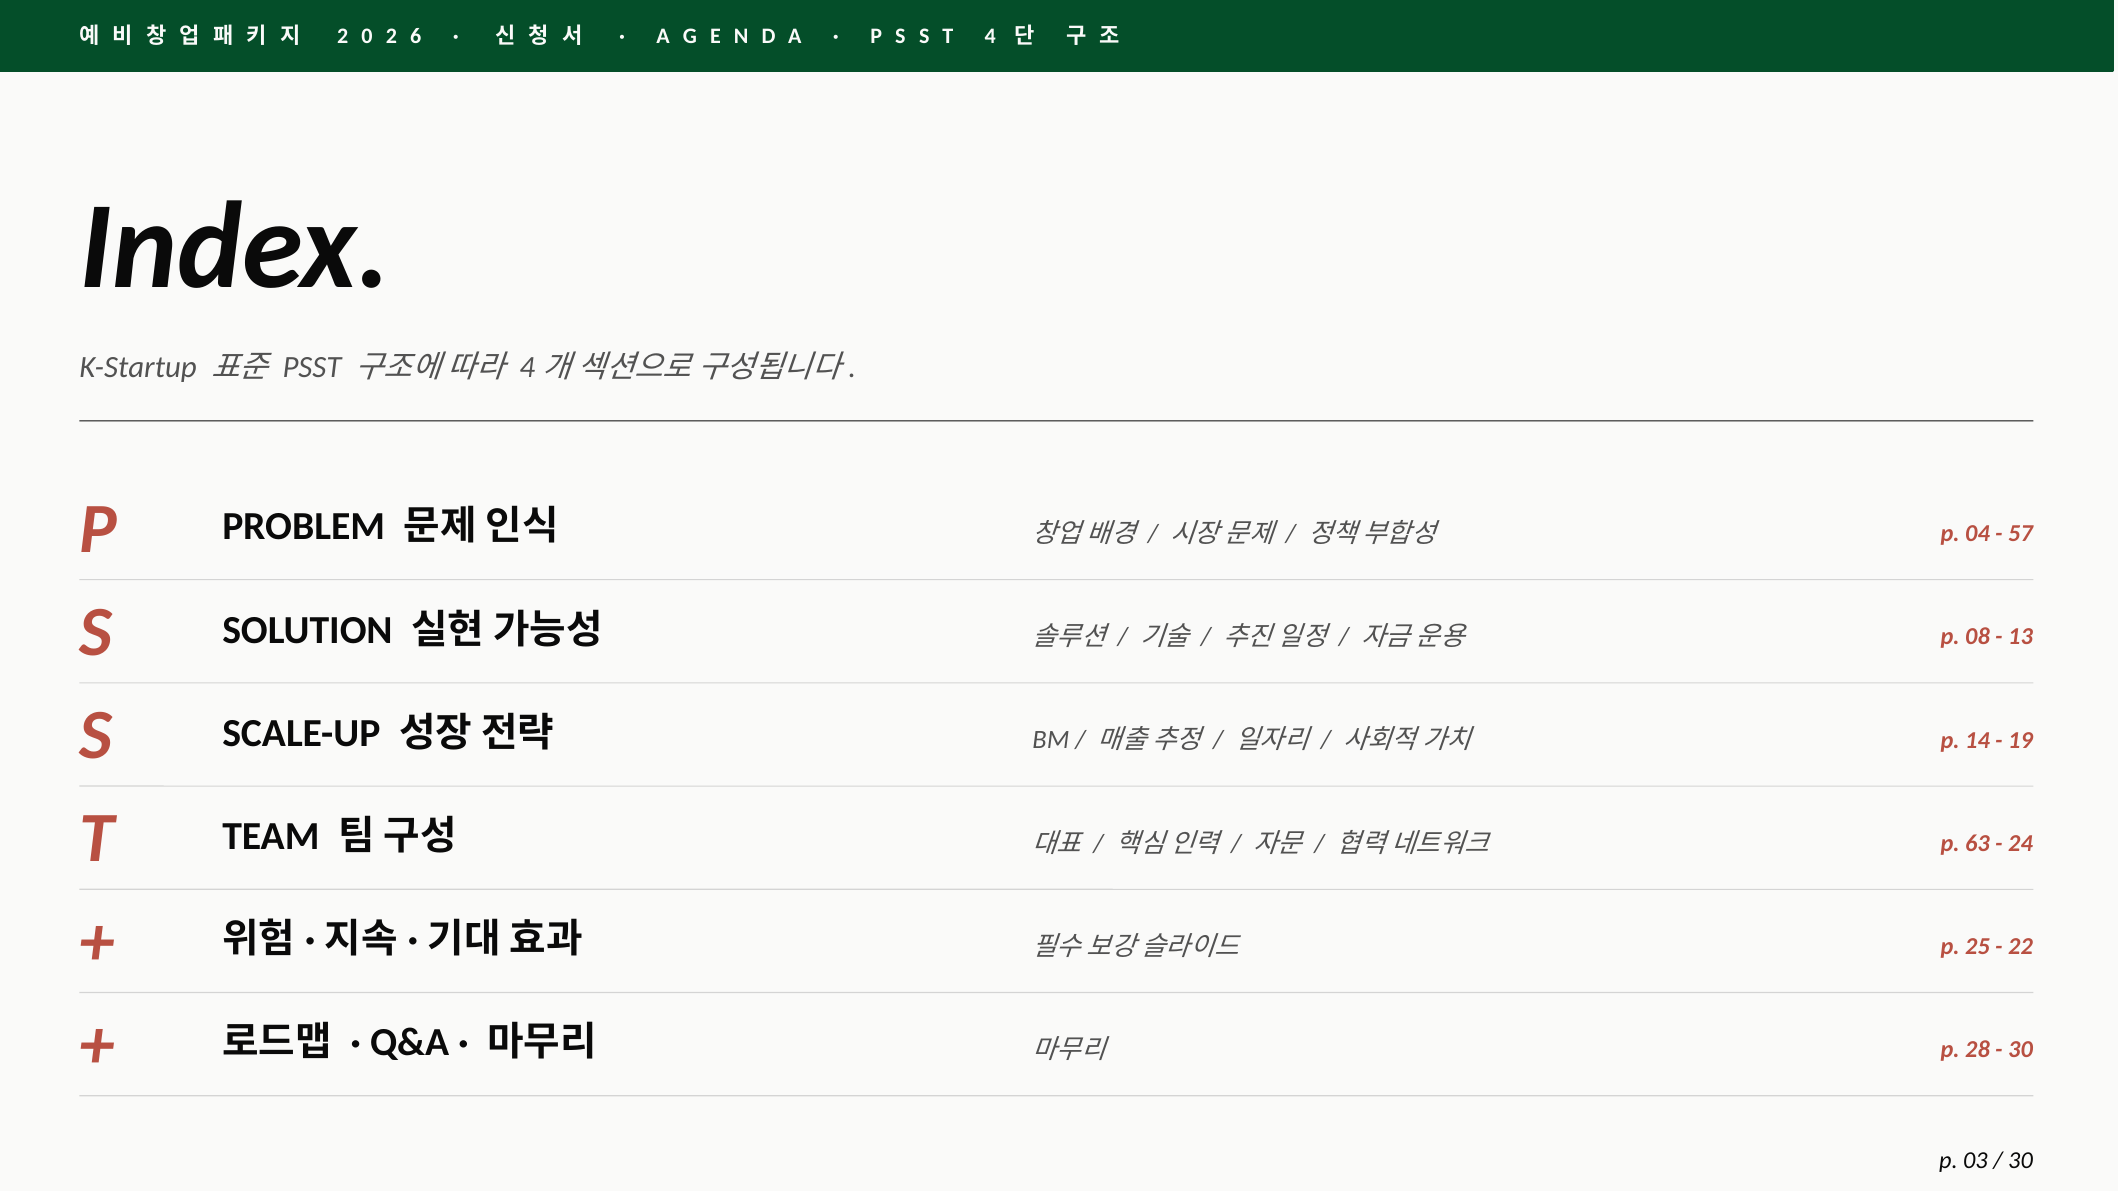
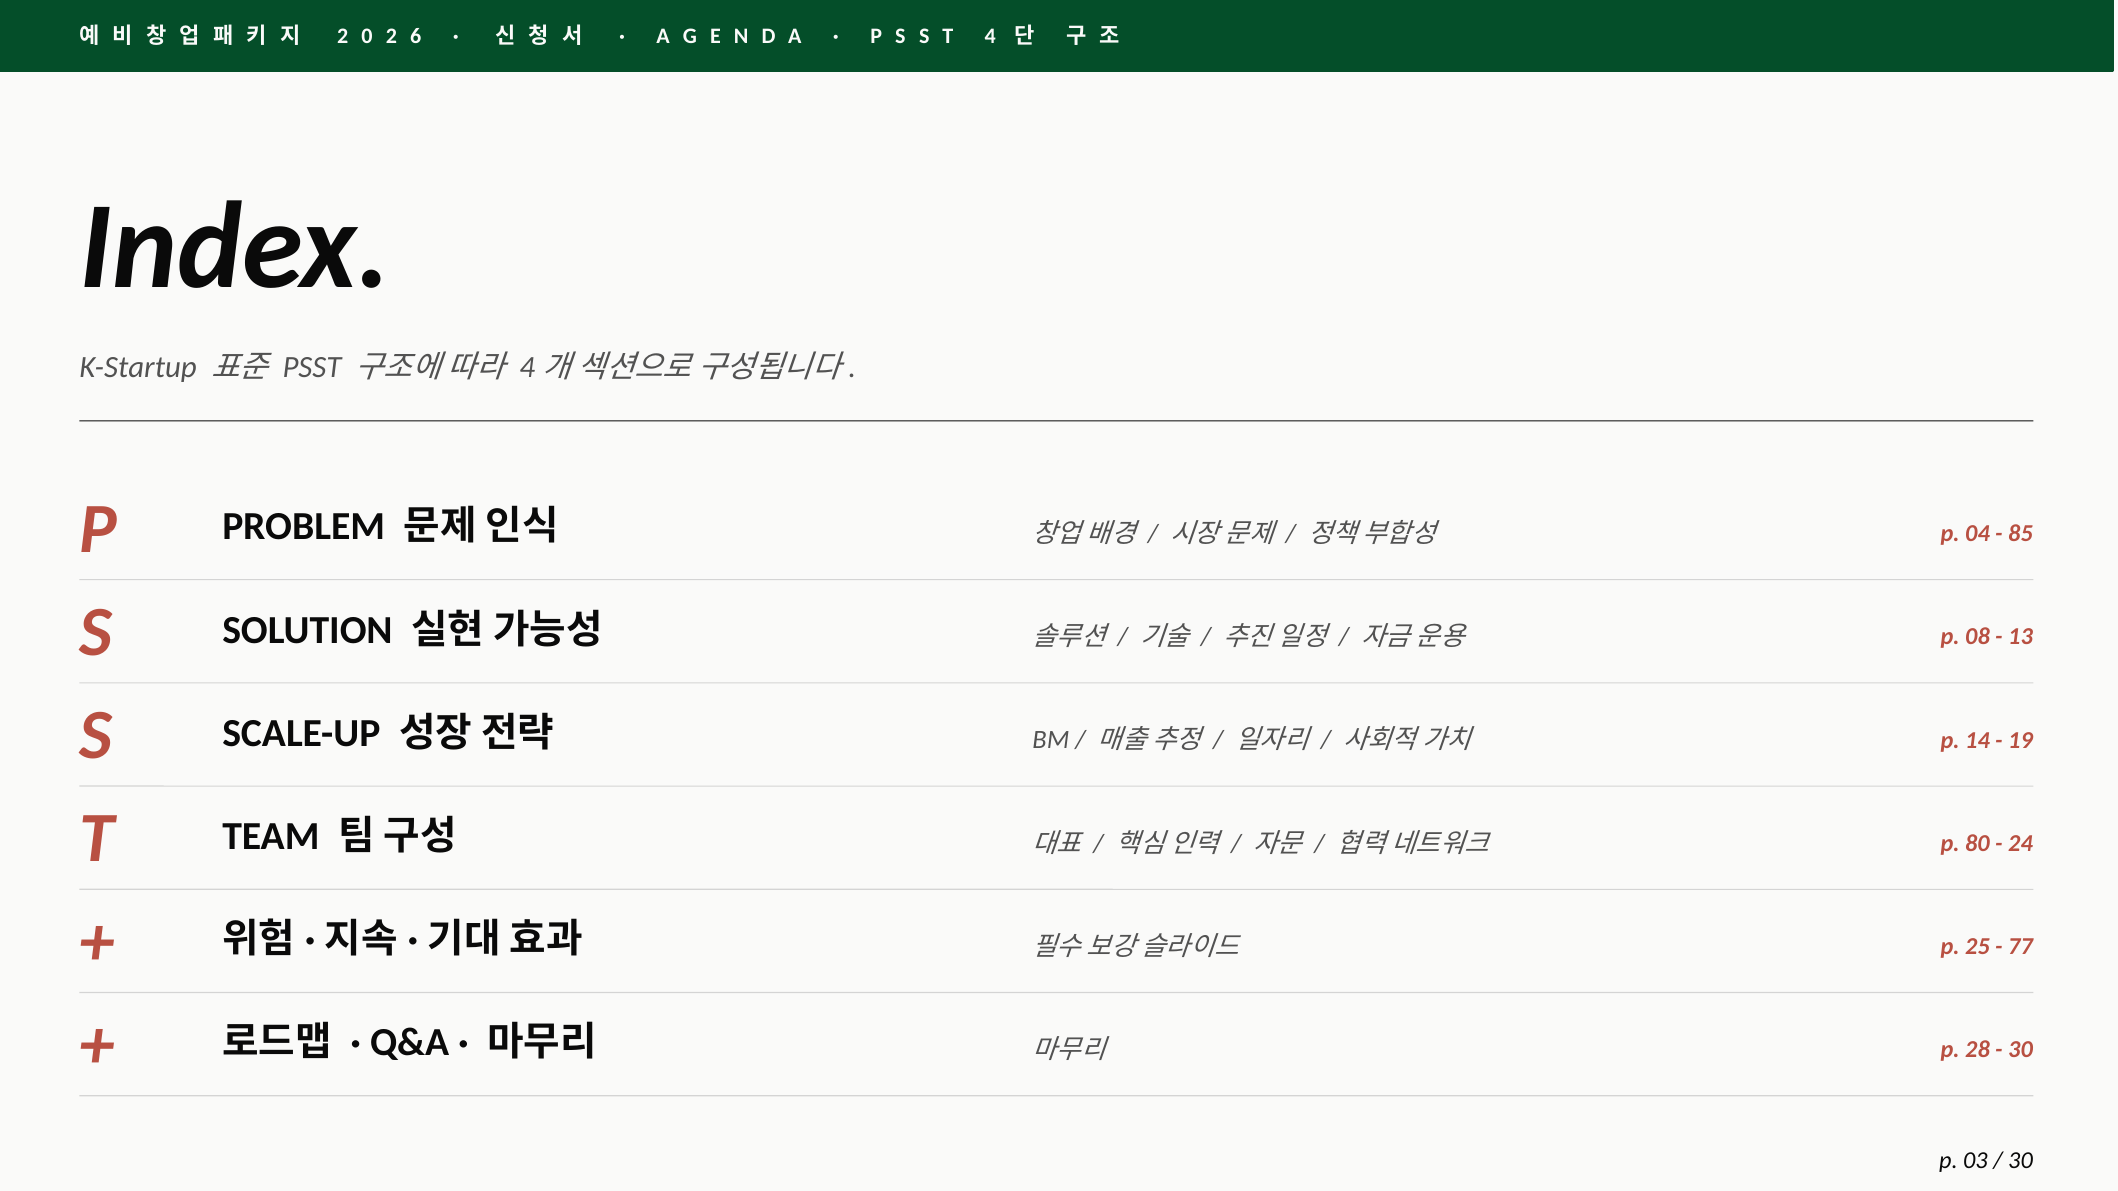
57: 57 -> 85 (2021, 534)
63: 63 -> 80 (1977, 844)
22: 22 -> 77 (2021, 947)
